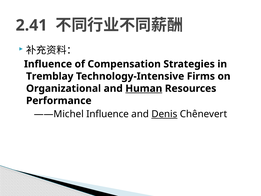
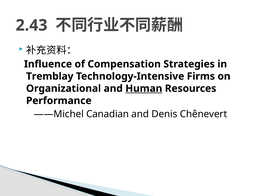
2.41: 2.41 -> 2.43 (32, 25)
——Michel Influence: Influence -> Canadian (108, 114)
Denis underline: present -> none (164, 114)
